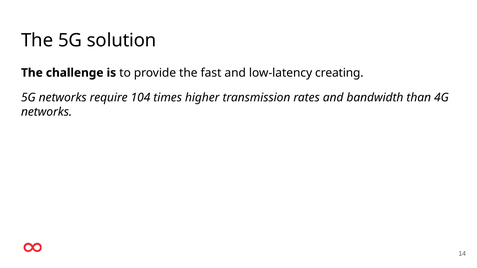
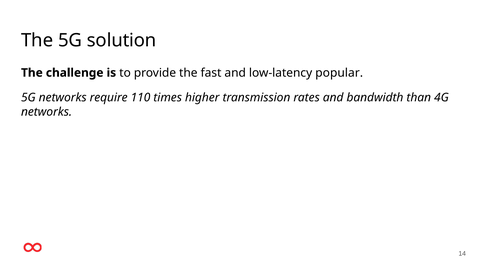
creating: creating -> popular (339, 73)
104: 104 -> 110 (140, 98)
